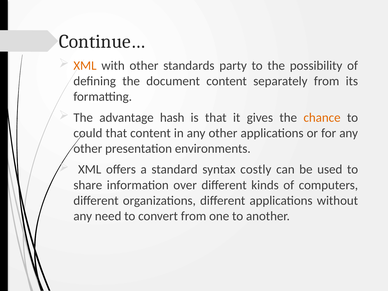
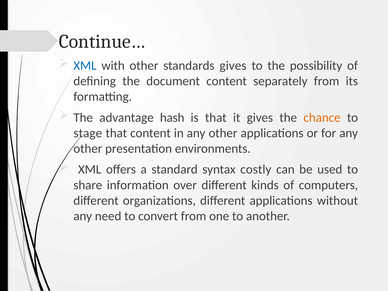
XML colour: orange -> blue (85, 66)
standards party: party -> gives (233, 66)
could: could -> stage (88, 133)
